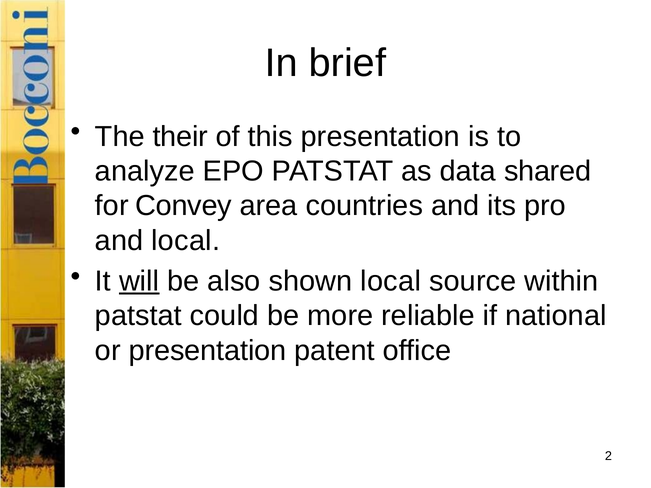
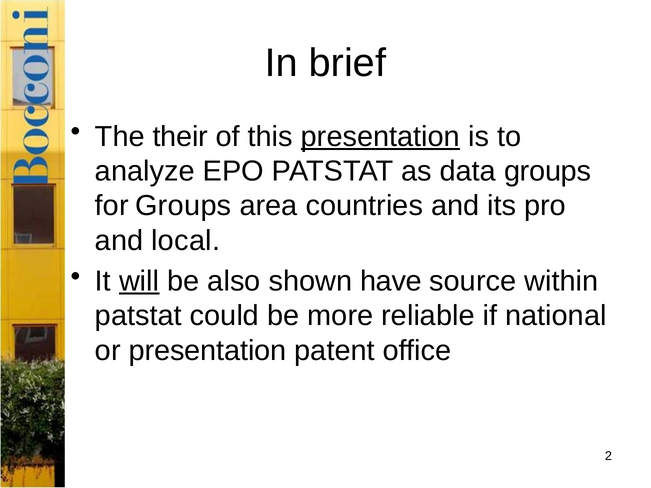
presentation underline: none -> present (380, 137)
data shared: shared -> groups (548, 171)
for Convey: Convey -> Groups (183, 206)
shown local: local -> have (391, 281)
